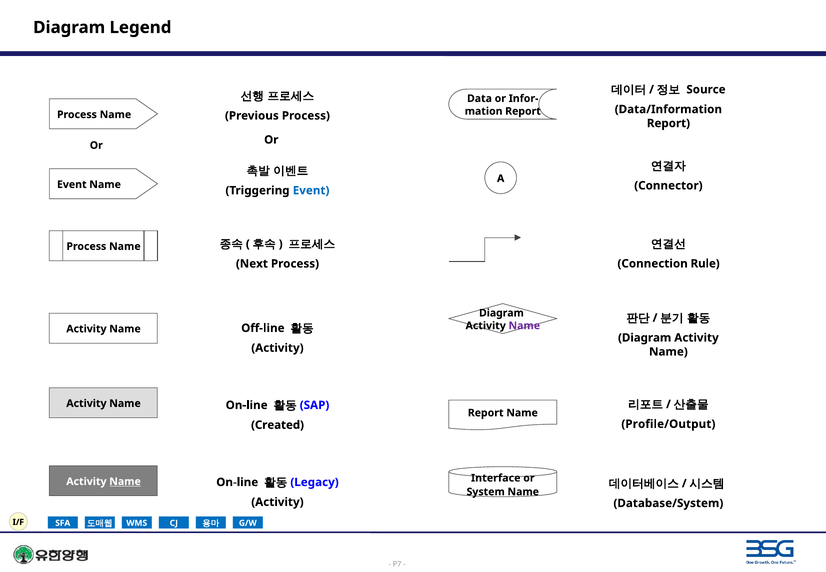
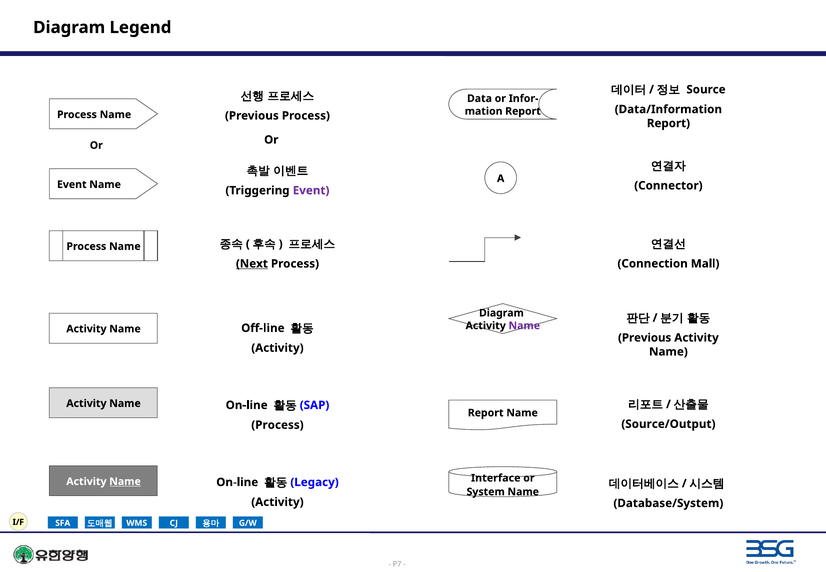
Event colour: blue -> purple (311, 190)
Rule: Rule -> Mall (705, 264)
Next underline: none -> present (252, 264)
Diagram: Diagram -> Previous (645, 338)
Profile/Output: Profile/Output -> Source/Output (668, 424)
Created: Created -> Process (277, 425)
